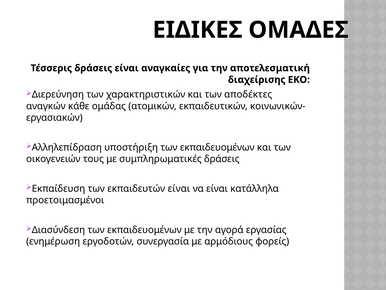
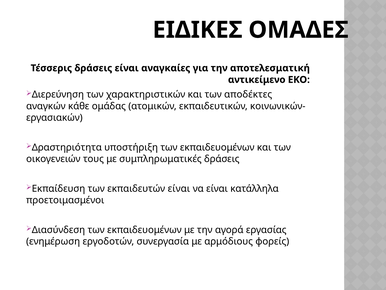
διαχείρισης: διαχείρισης -> αντικείμενο (257, 80)
Αλληλεπίδραση: Αλληλεπίδραση -> Δραστηριότητα (67, 147)
